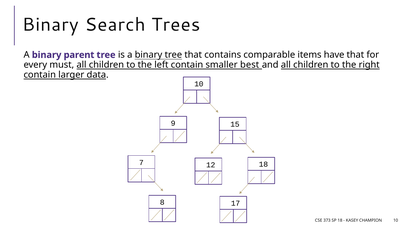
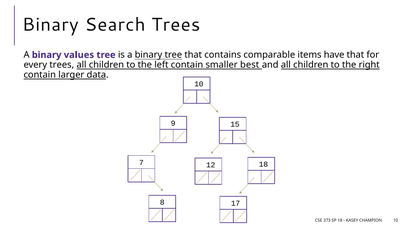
parent: parent -> values (79, 55)
every must: must -> trees (62, 65)
